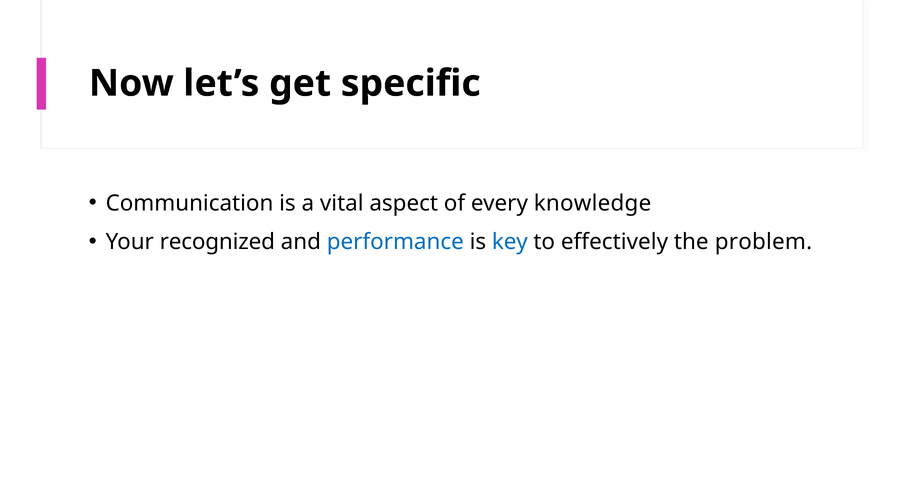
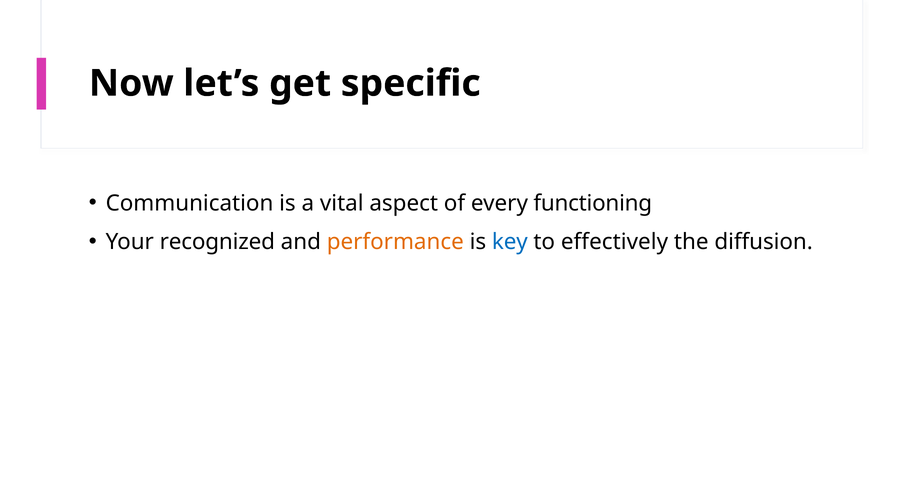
knowledge: knowledge -> functioning (593, 203)
performance colour: blue -> orange (395, 242)
problem: problem -> diffusion (764, 242)
